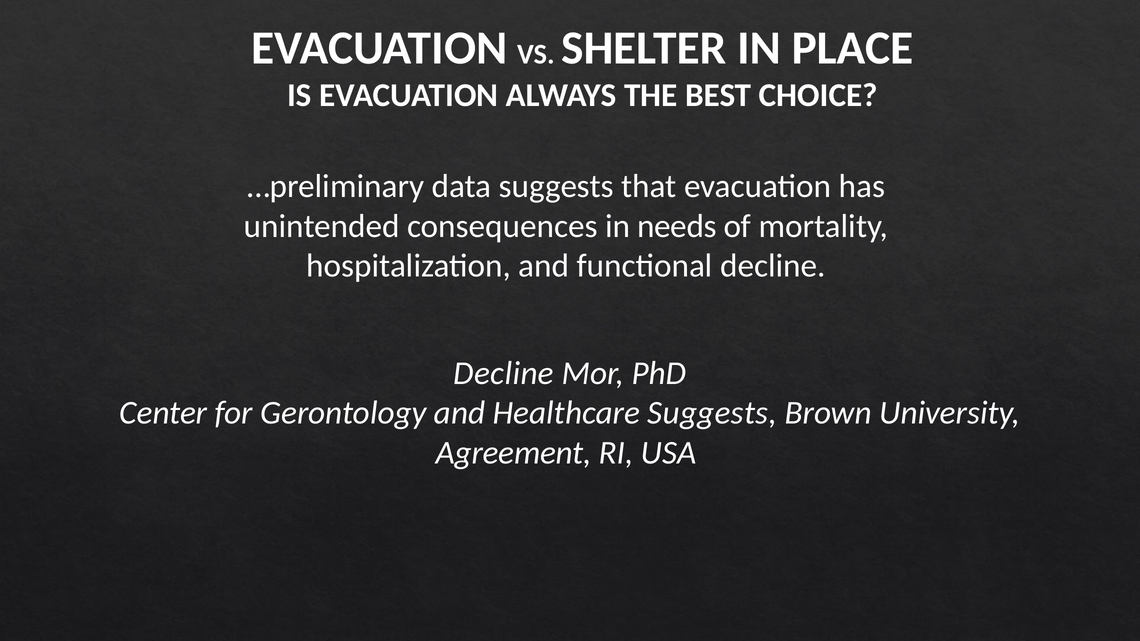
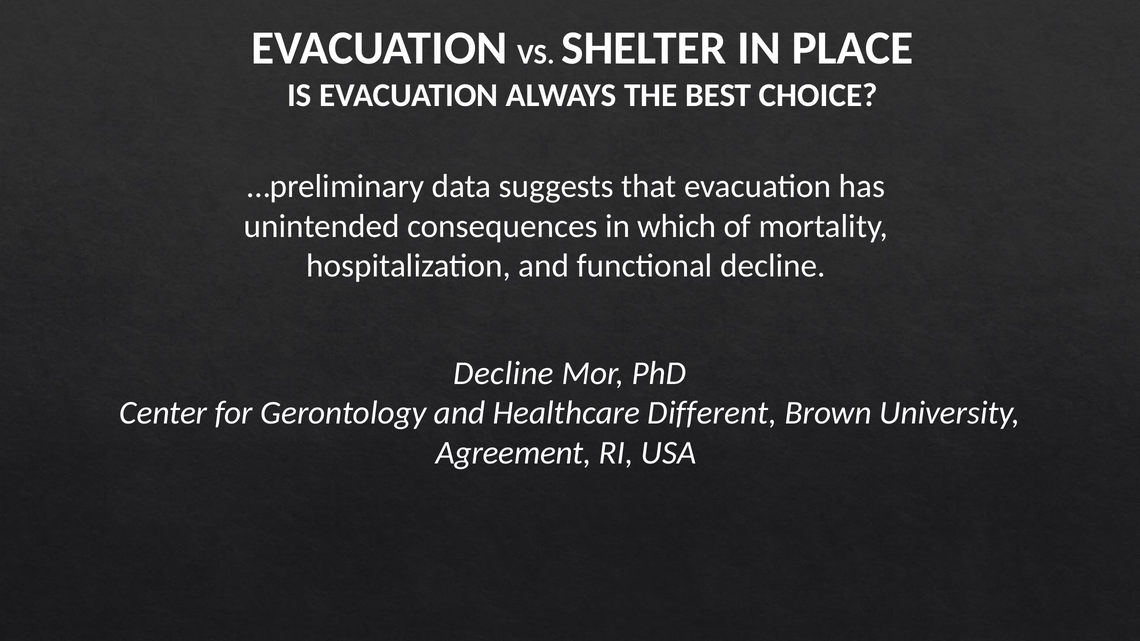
needs: needs -> which (677, 226)
Healthcare Suggests: Suggests -> Different (712, 413)
